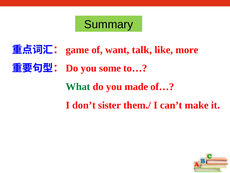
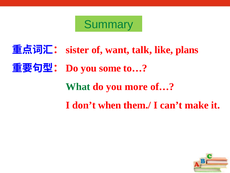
Summary colour: black -> green (109, 24)
game: game -> sister (77, 50)
more: more -> plans (187, 50)
made: made -> more (136, 86)
sister: sister -> when (110, 105)
